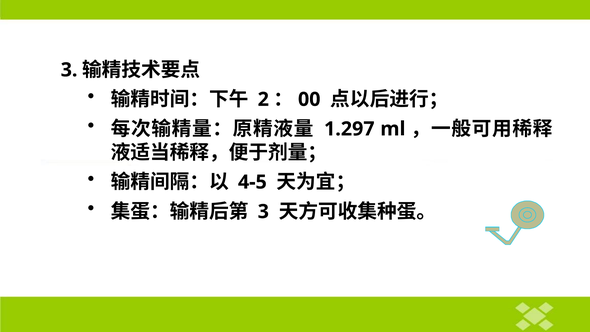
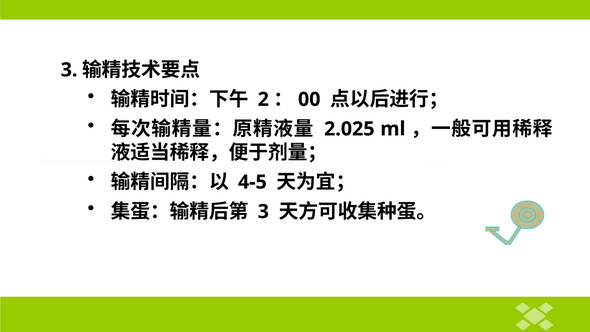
1.297: 1.297 -> 2.025 (349, 129)
